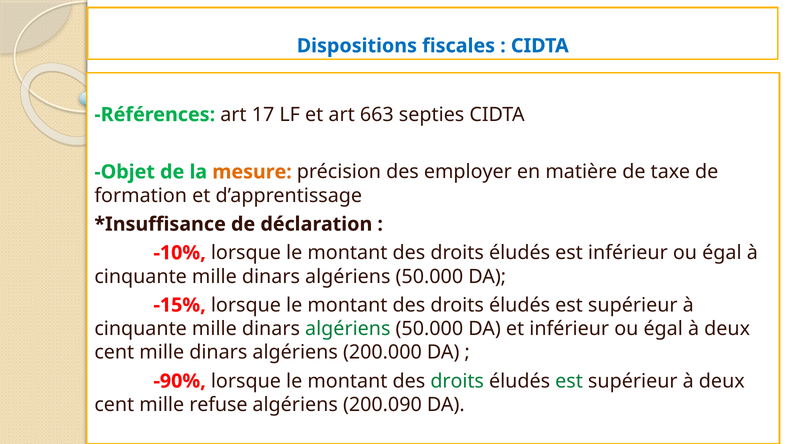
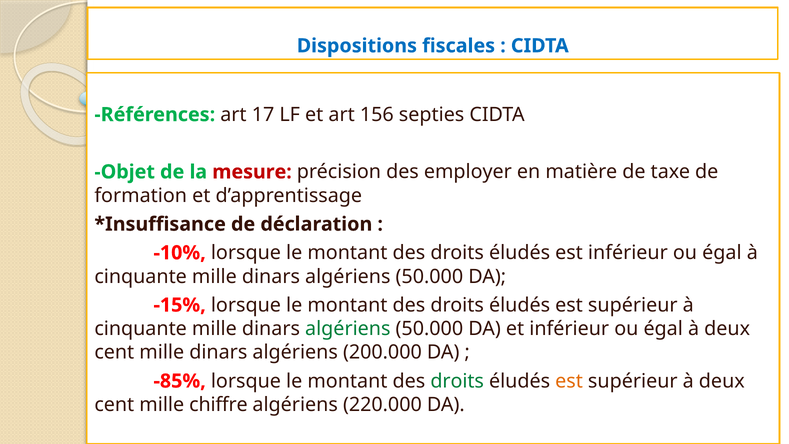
663: 663 -> 156 (377, 115)
mesure colour: orange -> red (252, 172)
-90%: -90% -> -85% (180, 381)
est colour: green -> orange (569, 381)
refuse: refuse -> chiffre (218, 405)
200.090: 200.090 -> 220.000 (382, 405)
